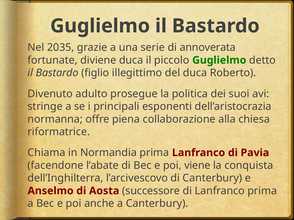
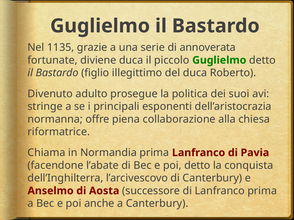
2035: 2035 -> 1135 (61, 48)
poi viene: viene -> detto (197, 166)
